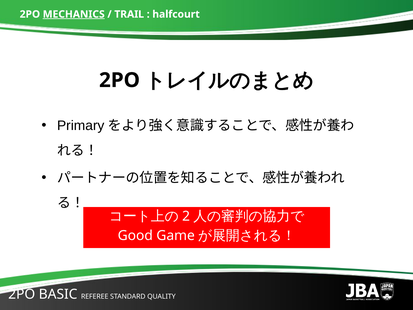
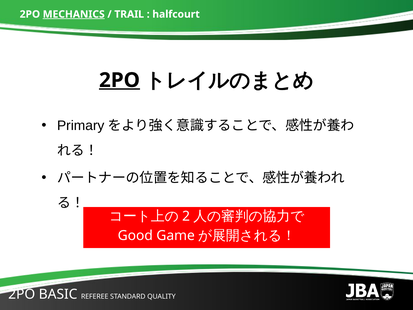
2PO underline: none -> present (119, 80)
